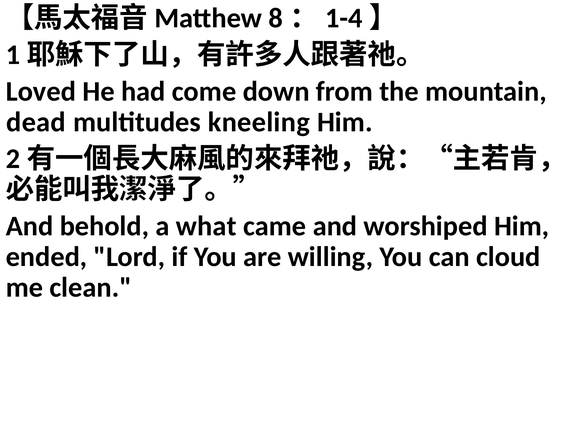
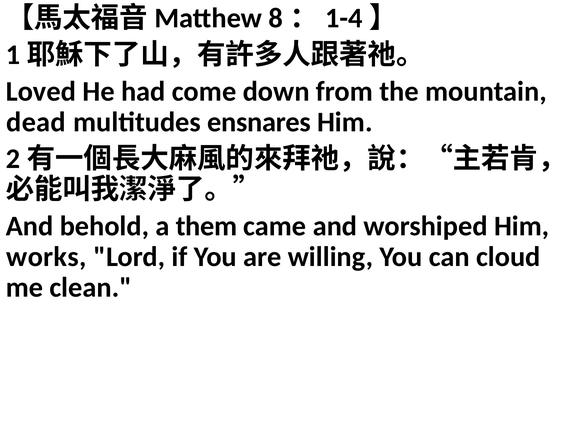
kneeling: kneeling -> ensnares (259, 122)
what: what -> them (207, 226)
ended: ended -> works (46, 257)
